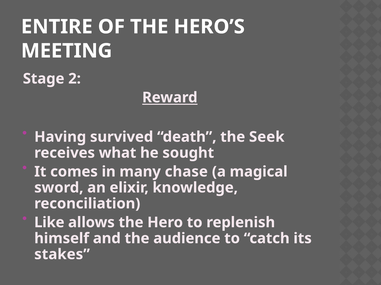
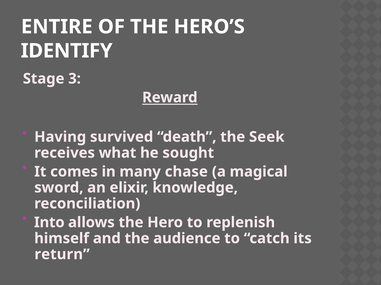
MEETING: MEETING -> IDENTIFY (67, 51)
2: 2 -> 3 (75, 79)
Like: Like -> Into (49, 223)
stakes: stakes -> return (62, 255)
